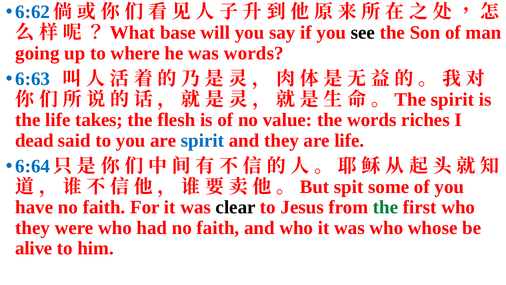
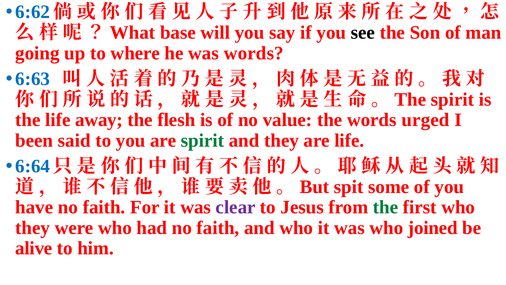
takes: takes -> away (99, 120)
riches: riches -> urged (425, 120)
dead: dead -> been (34, 140)
spirit colour: blue -> green (203, 140)
clear colour: black -> purple (236, 207)
whose: whose -> joined (433, 228)
